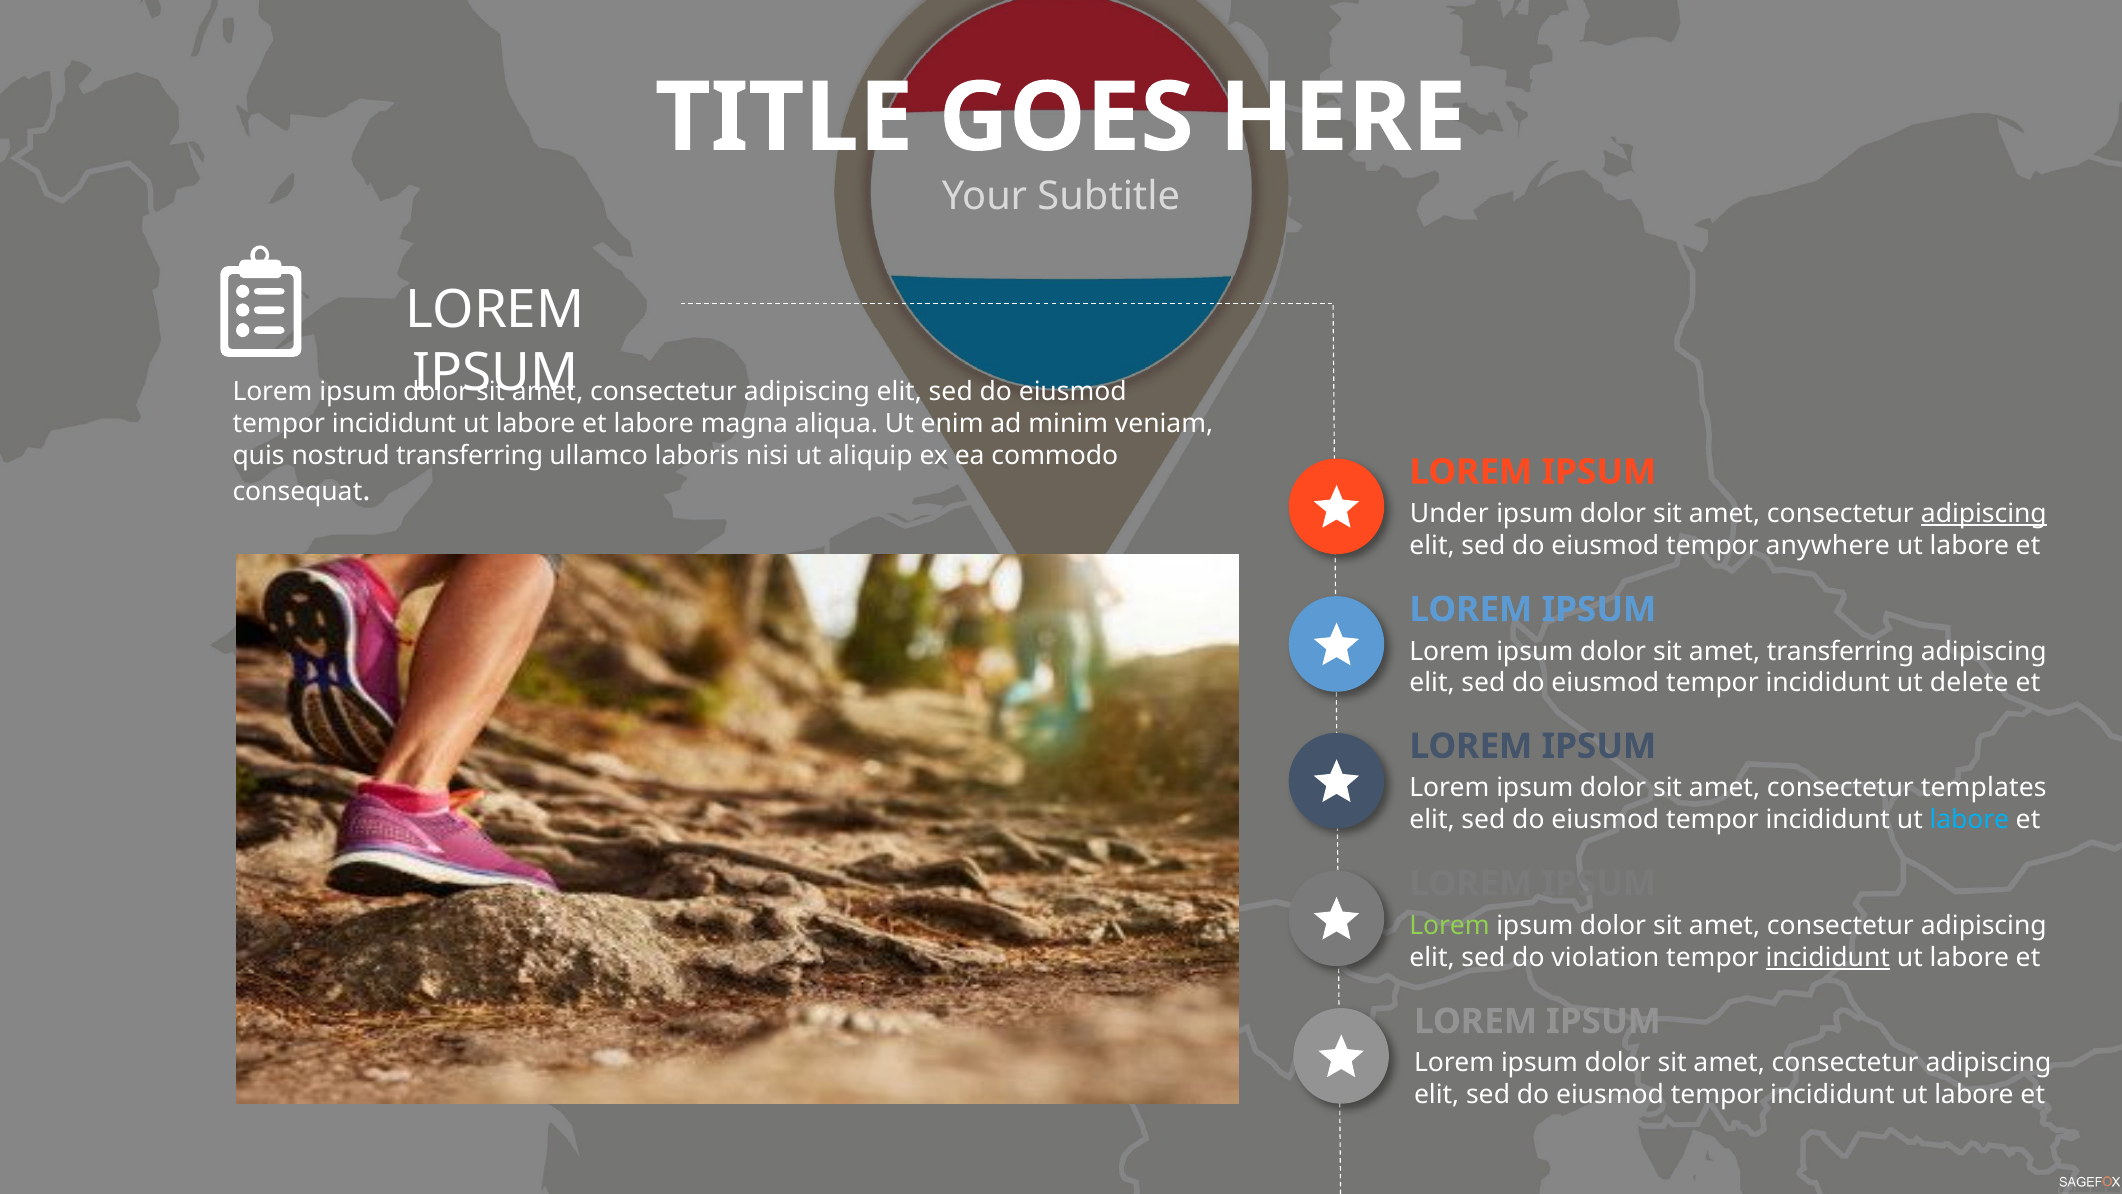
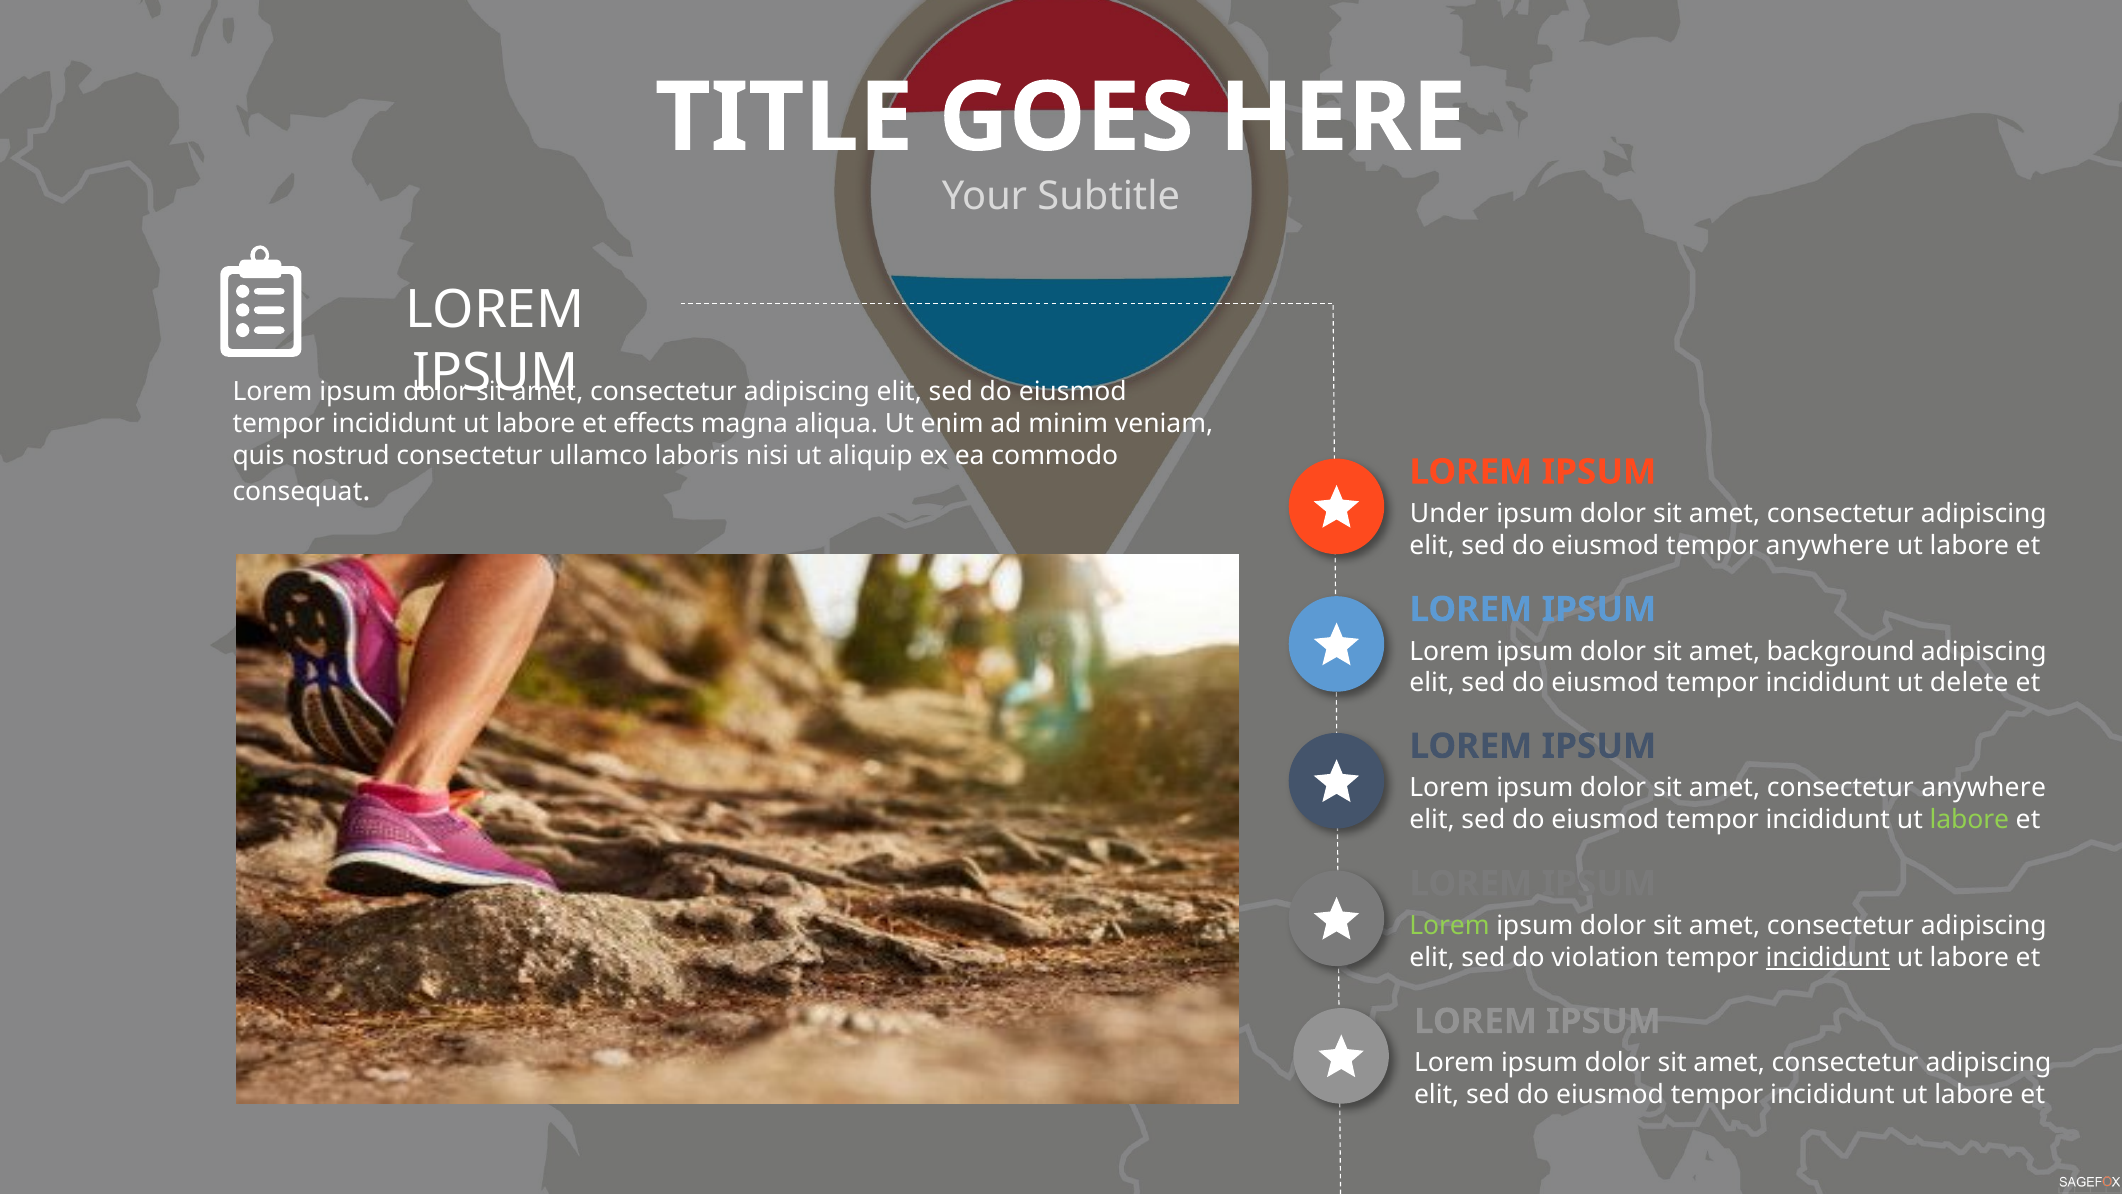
et labore: labore -> effects (654, 423)
nostrud transferring: transferring -> consectetur (470, 455)
adipiscing underline: present -> none (1984, 514)
amet transferring: transferring -> background (1841, 651)
consectetur templates: templates -> anywhere (1984, 788)
labore colour: light blue -> light green (1969, 820)
